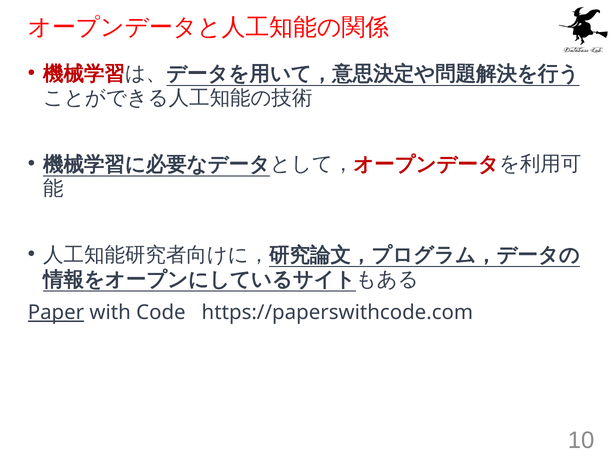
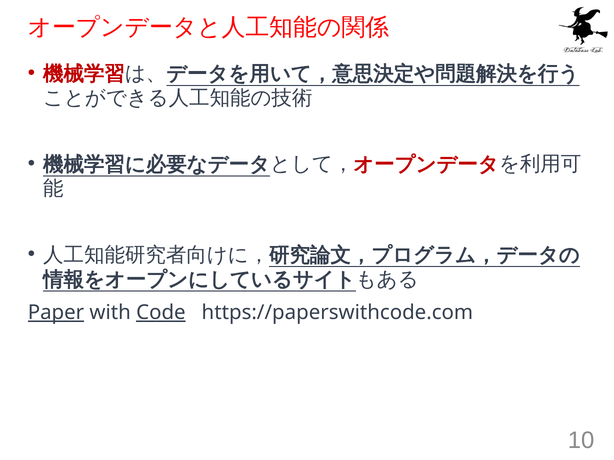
Code underline: none -> present (161, 313)
